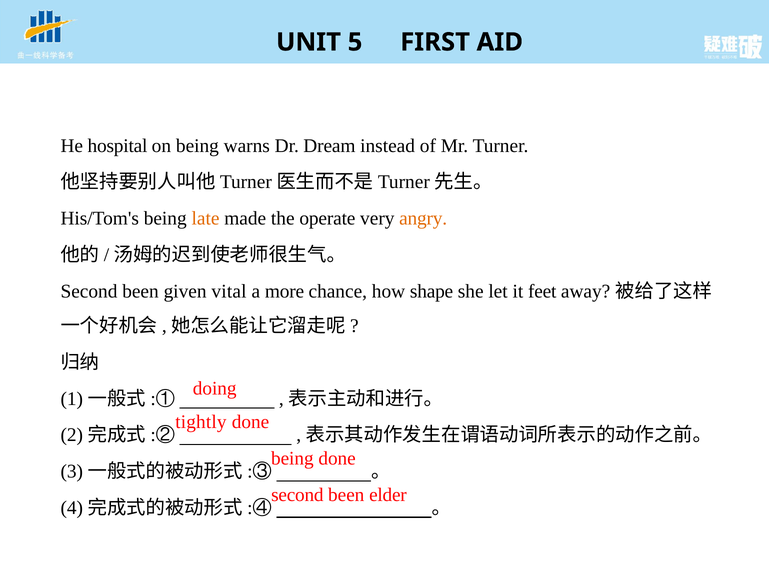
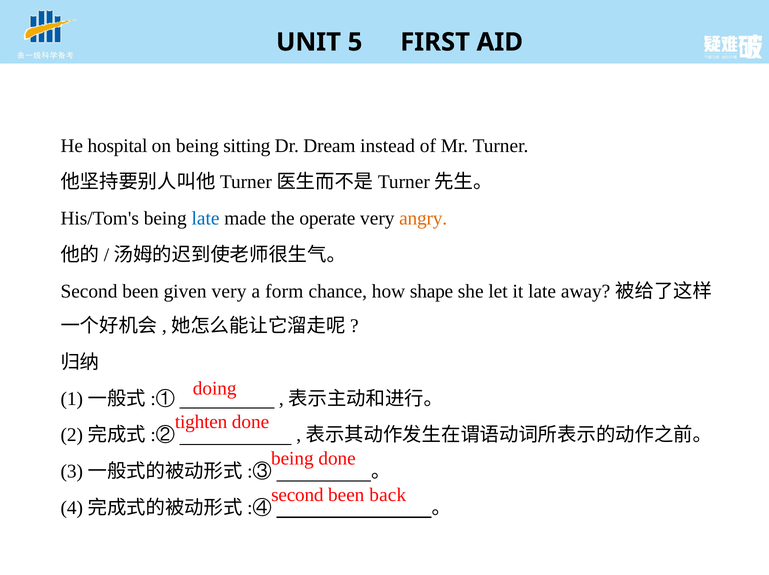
warns: warns -> sitting (247, 146)
late colour: orange -> blue (206, 218)
given vital: vital -> very (229, 291)
more: more -> form (284, 291)
it feet: feet -> late (542, 291)
tightly: tightly -> tighten (201, 422)
elder: elder -> back (388, 495)
